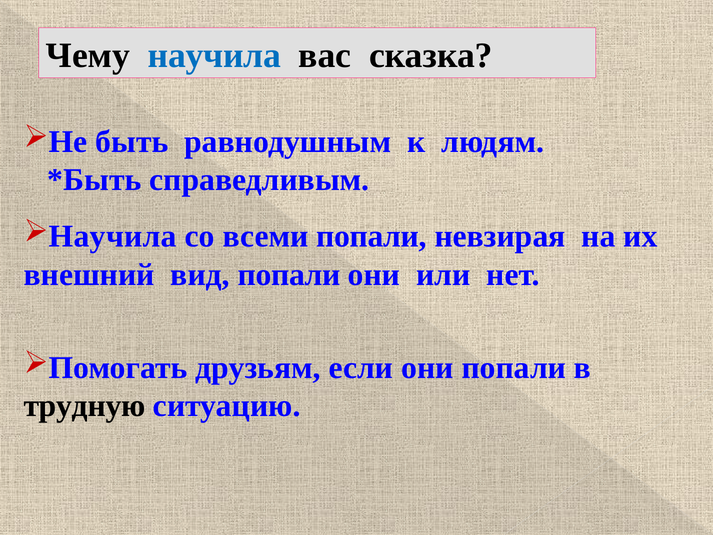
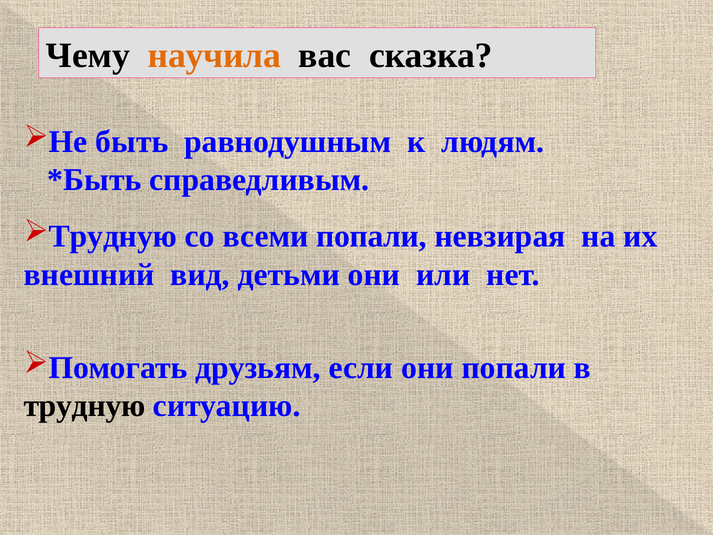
научила colour: blue -> orange (214, 55)
Научила: Научила -> Трудную (113, 236)
вид попали: попали -> детьми (289, 274)
